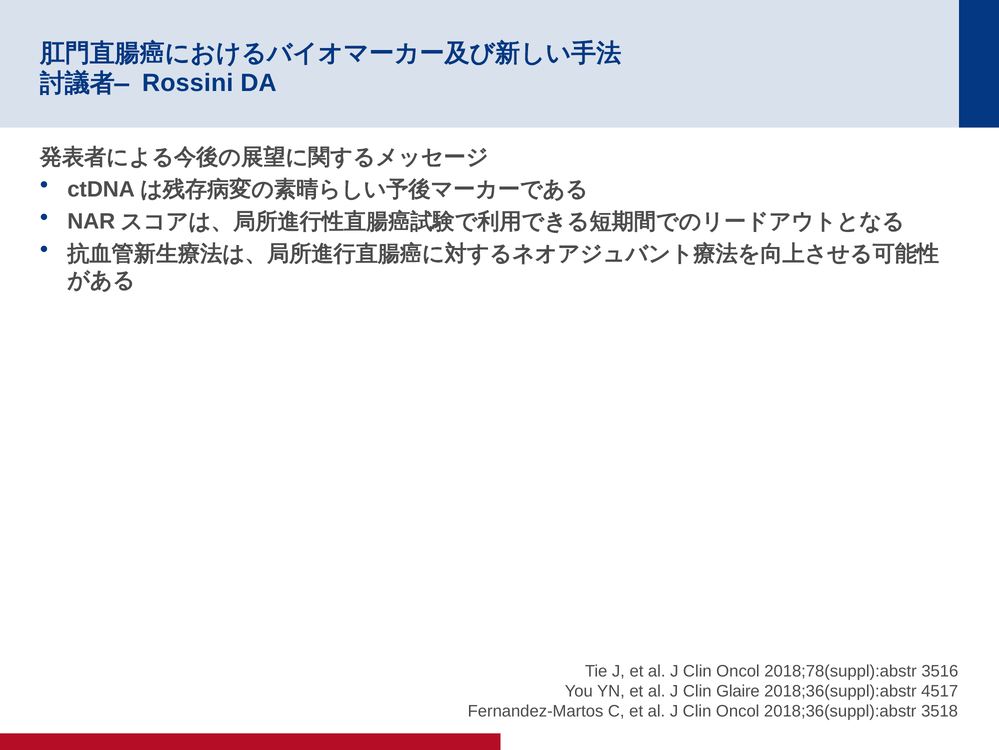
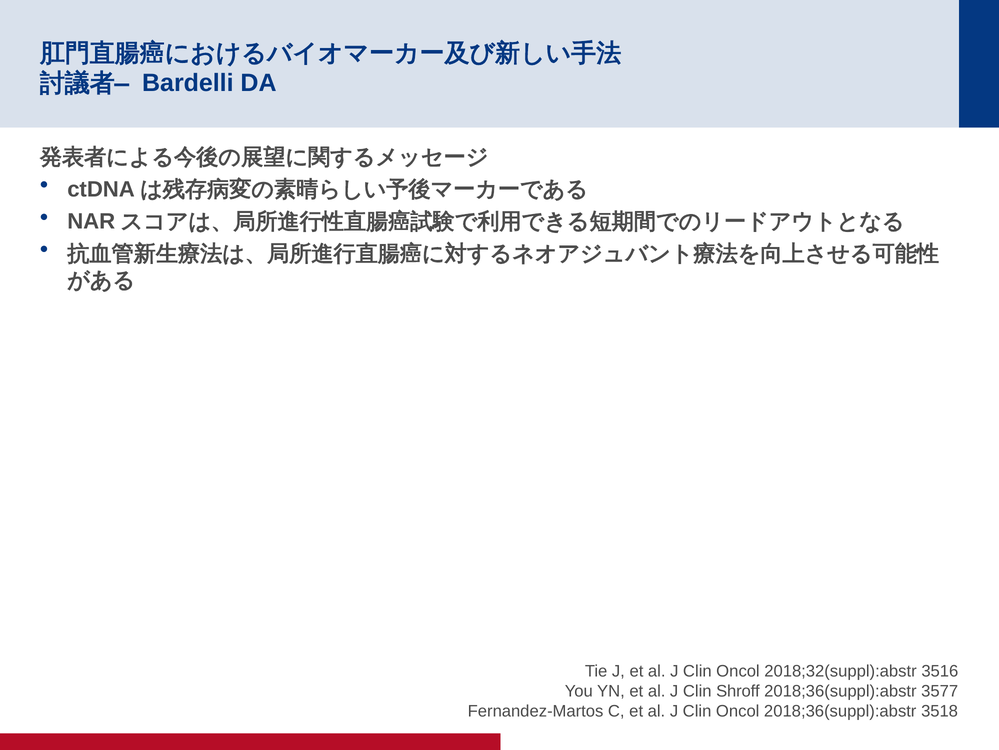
Rossini: Rossini -> Bardelli (188, 83)
2018;78(suppl):abstr: 2018;78(suppl):abstr -> 2018;32(suppl):abstr (840, 670)
Glaire: Glaire -> Shroff (738, 690)
4517: 4517 -> 3577 (940, 690)
